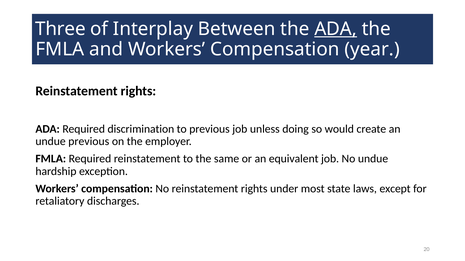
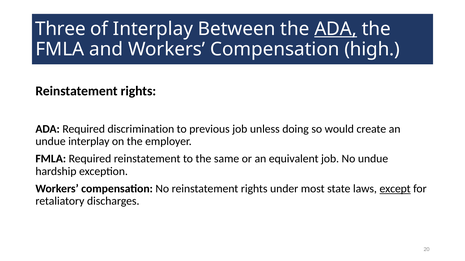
year: year -> high (372, 49)
undue previous: previous -> interplay (89, 142)
except underline: none -> present (395, 189)
